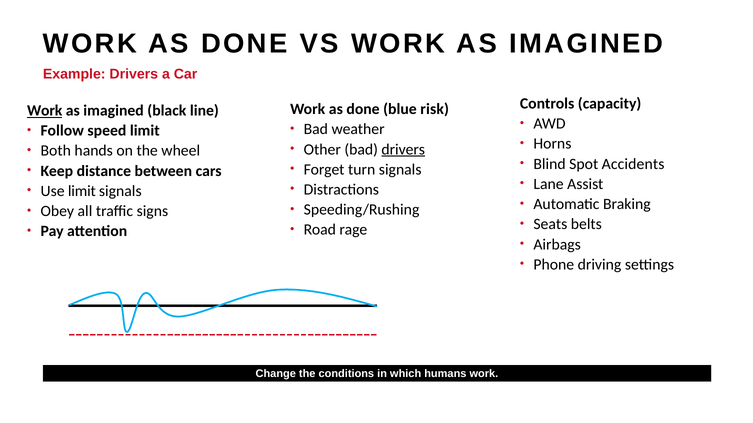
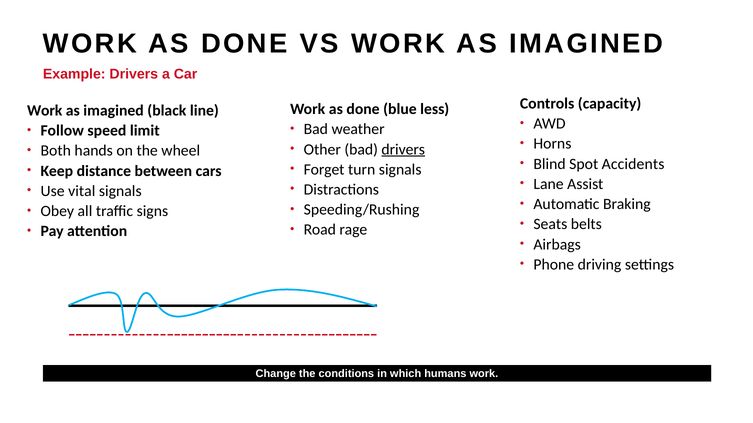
risk: risk -> less (435, 109)
Work underline: present -> none (45, 111)
Use limit: limit -> vital (82, 191)
